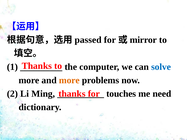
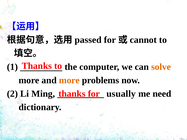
mirror: mirror -> cannot (143, 40)
solve colour: blue -> orange (161, 67)
touches: touches -> usually (121, 94)
